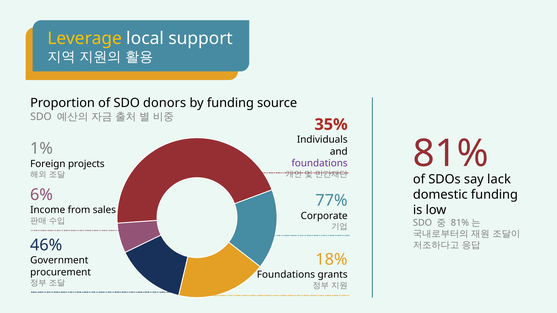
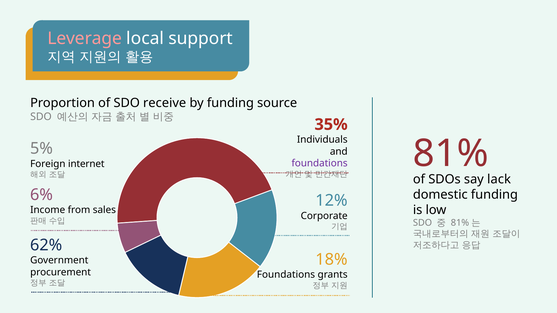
Leverage colour: yellow -> pink (85, 38)
donors: donors -> receive (165, 103)
1%: 1% -> 5% (42, 149)
projects: projects -> internet (86, 164)
77%: 77% -> 12% (332, 201)
46%: 46% -> 62% (46, 245)
